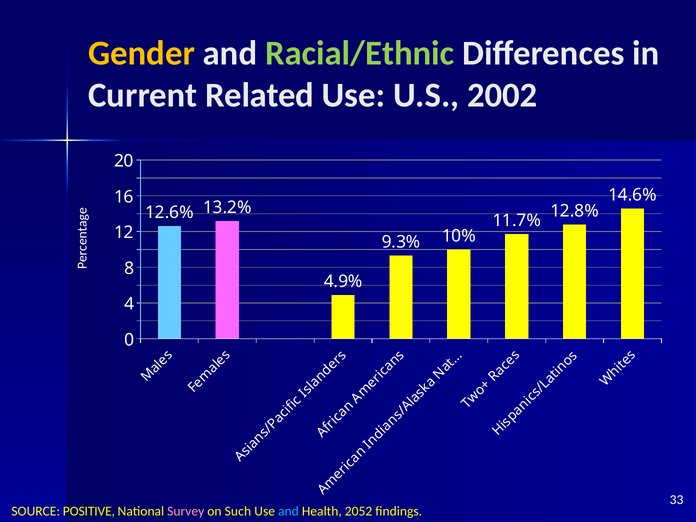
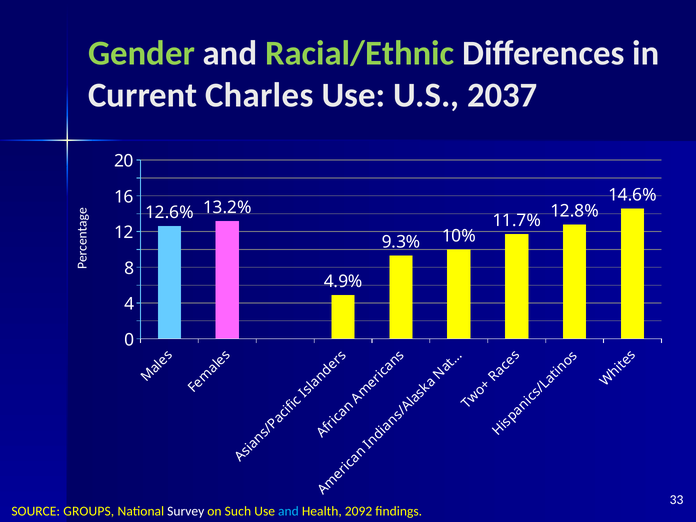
Gender colour: yellow -> light green (142, 53)
Related: Related -> Charles (259, 95)
2002: 2002 -> 2037 (502, 95)
POSITIVE: POSITIVE -> GROUPS (89, 511)
Survey colour: pink -> white (186, 511)
2052: 2052 -> 2092 (359, 511)
